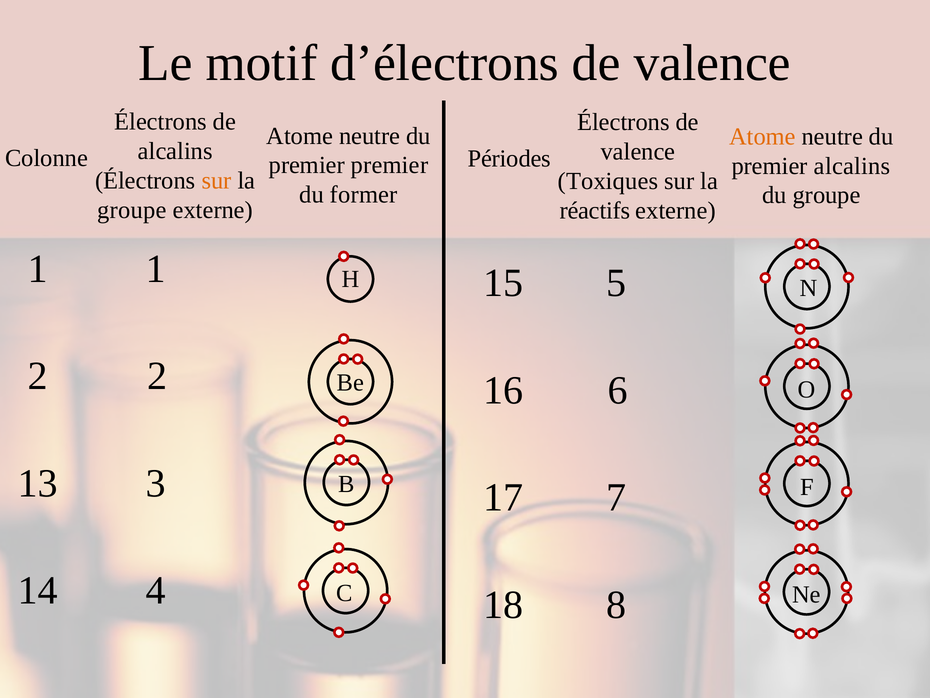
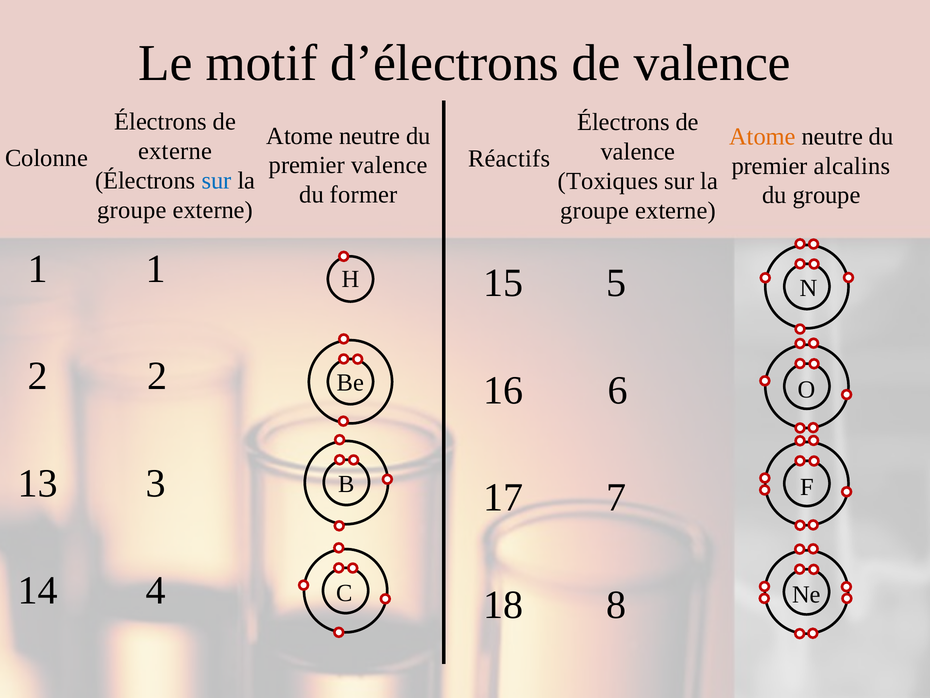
alcalins: alcalins -> externe (175, 151)
Périodes: Périodes -> Réactifs (509, 158)
premier premier: premier -> valence (390, 165)
sur colour: orange -> blue (217, 180)
réactifs: réactifs -> groupe (595, 210)
